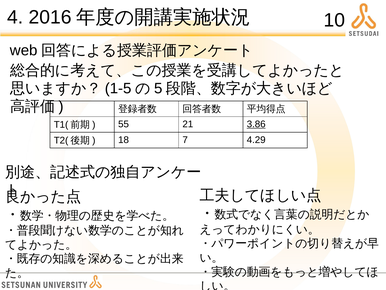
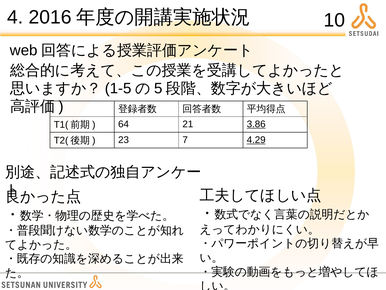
55: 55 -> 64 (124, 124)
18: 18 -> 23 (124, 140)
4.29 underline: none -> present (256, 140)
